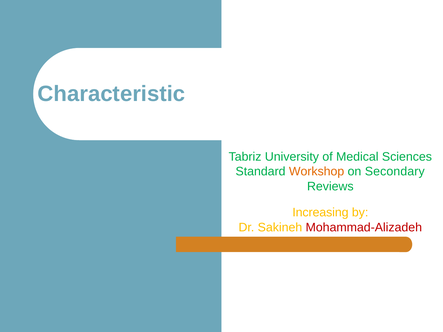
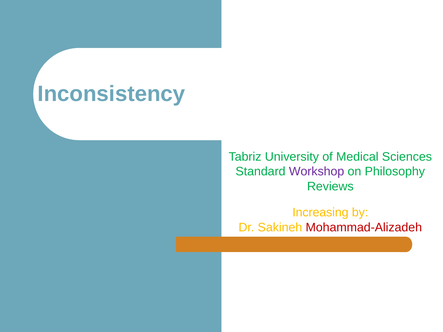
Characteristic: Characteristic -> Inconsistency (111, 94)
Workshop colour: orange -> purple (317, 172)
Secondary: Secondary -> Philosophy (395, 172)
